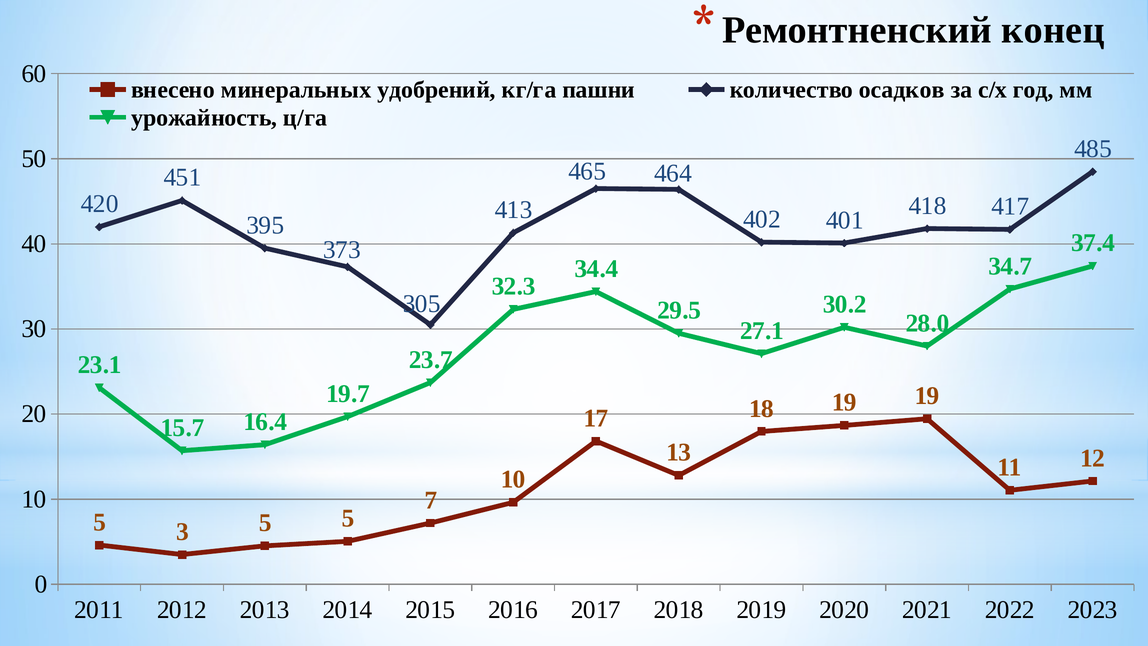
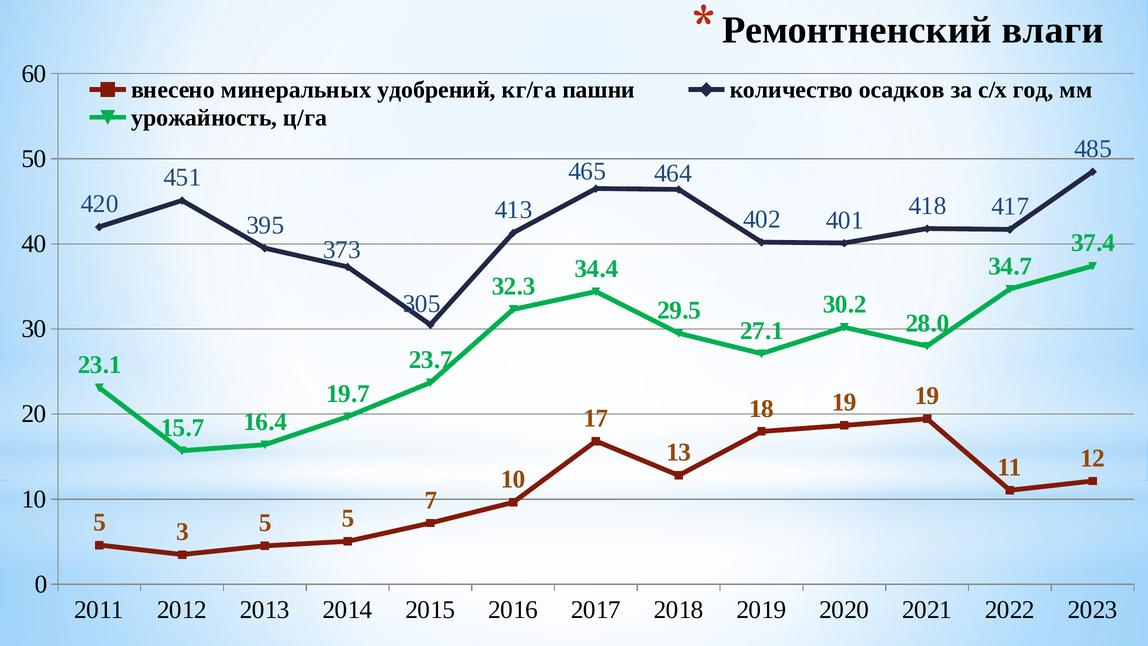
конец: конец -> влаги (1053, 30)
